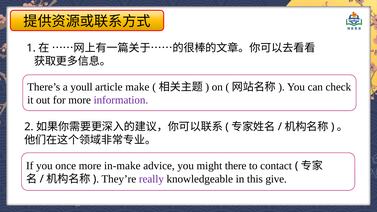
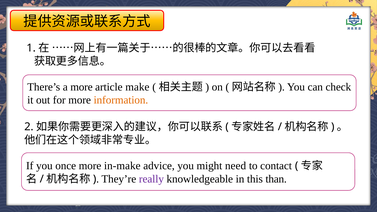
a youll: youll -> more (82, 87)
information colour: purple -> orange (121, 100)
there: there -> need (236, 166)
give: give -> than (276, 179)
